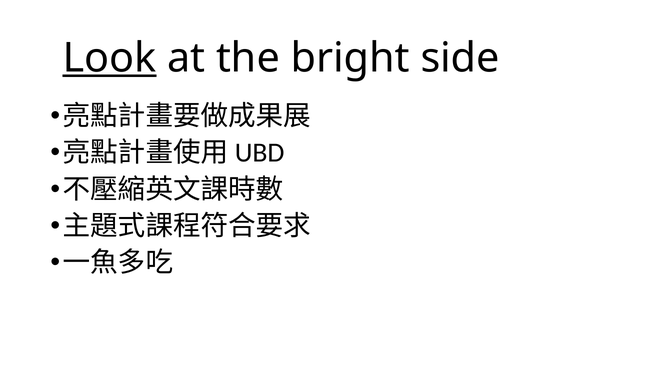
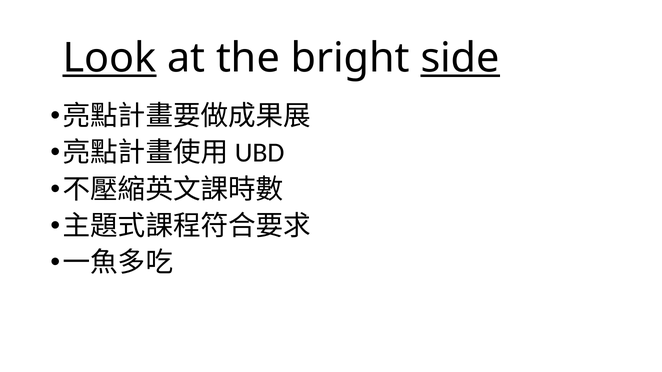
side underline: none -> present (460, 58)
